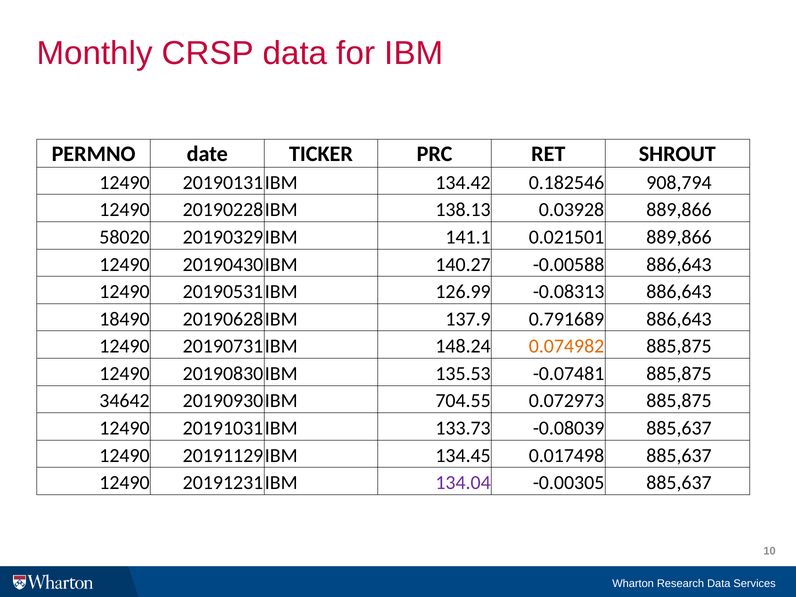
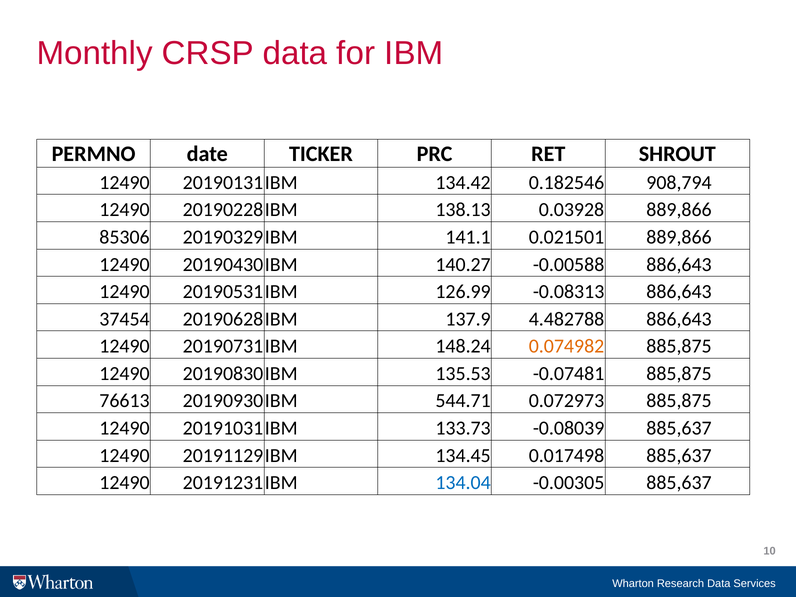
58020: 58020 -> 85306 (124, 237)
18490: 18490 -> 37454 (124, 319)
0.791689: 0.791689 -> 4.482788 (567, 319)
34642: 34642 -> 76613 (124, 401)
704.55: 704.55 -> 544.71 (463, 401)
134.04 colour: purple -> blue (463, 483)
